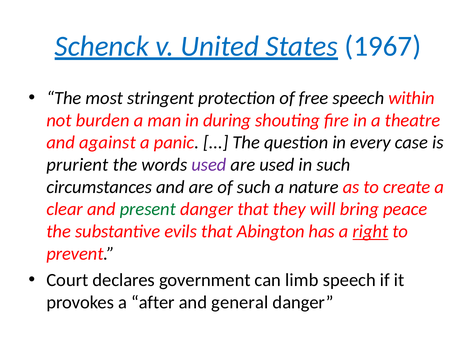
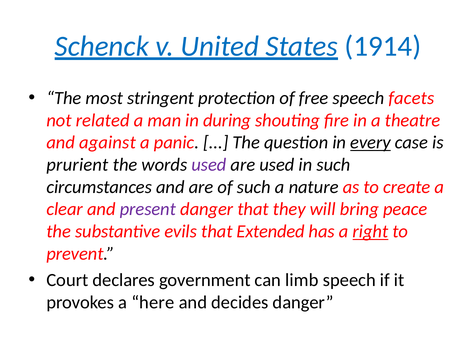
1967: 1967 -> 1914 (383, 46)
within: within -> facets (411, 98)
burden: burden -> related (103, 120)
every underline: none -> present (371, 143)
present colour: green -> purple (148, 209)
Abington: Abington -> Extended (271, 231)
after: after -> here (153, 302)
general: general -> decides (240, 302)
